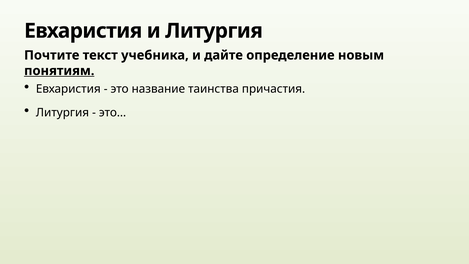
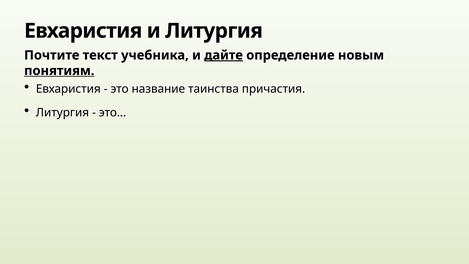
дайте underline: none -> present (224, 55)
